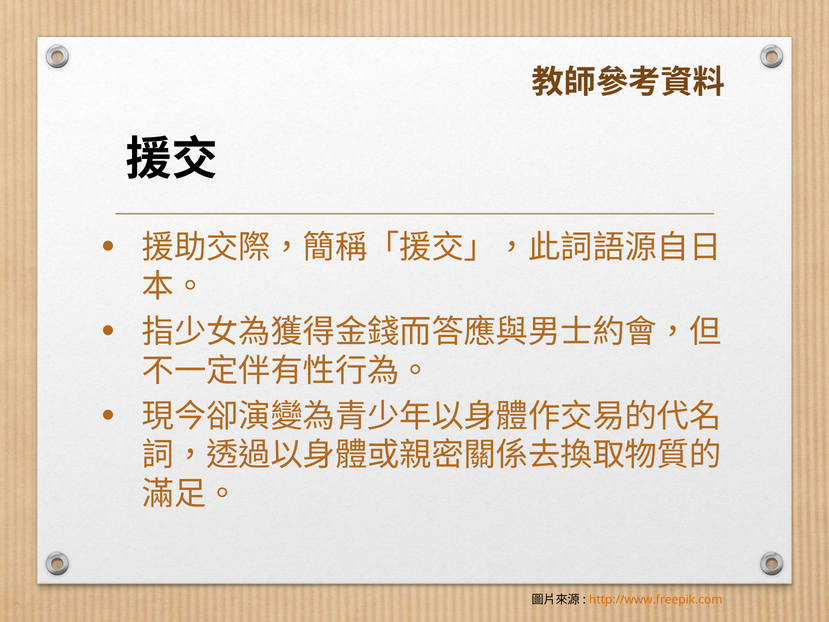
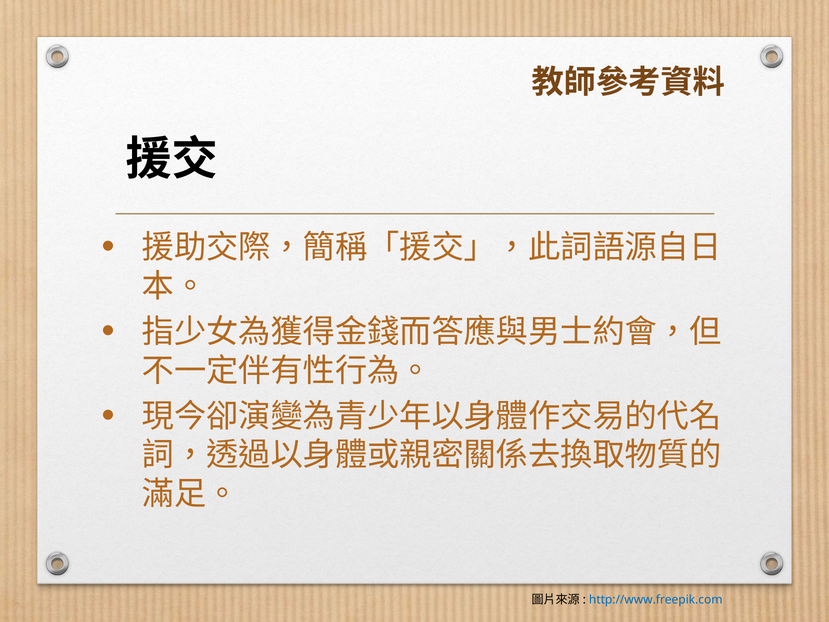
http://www.freepik.com colour: orange -> blue (656, 600)
